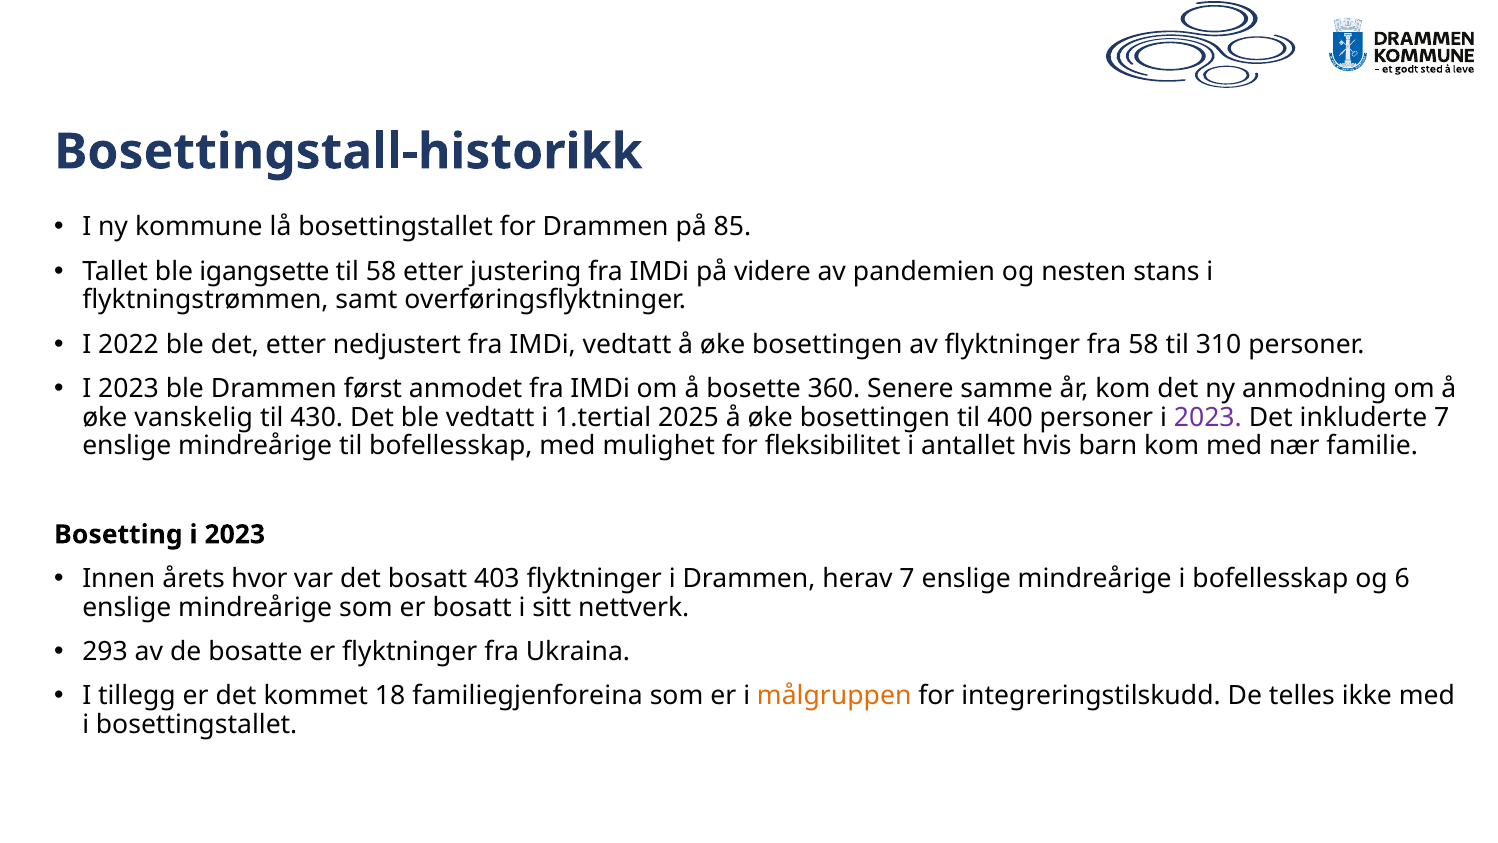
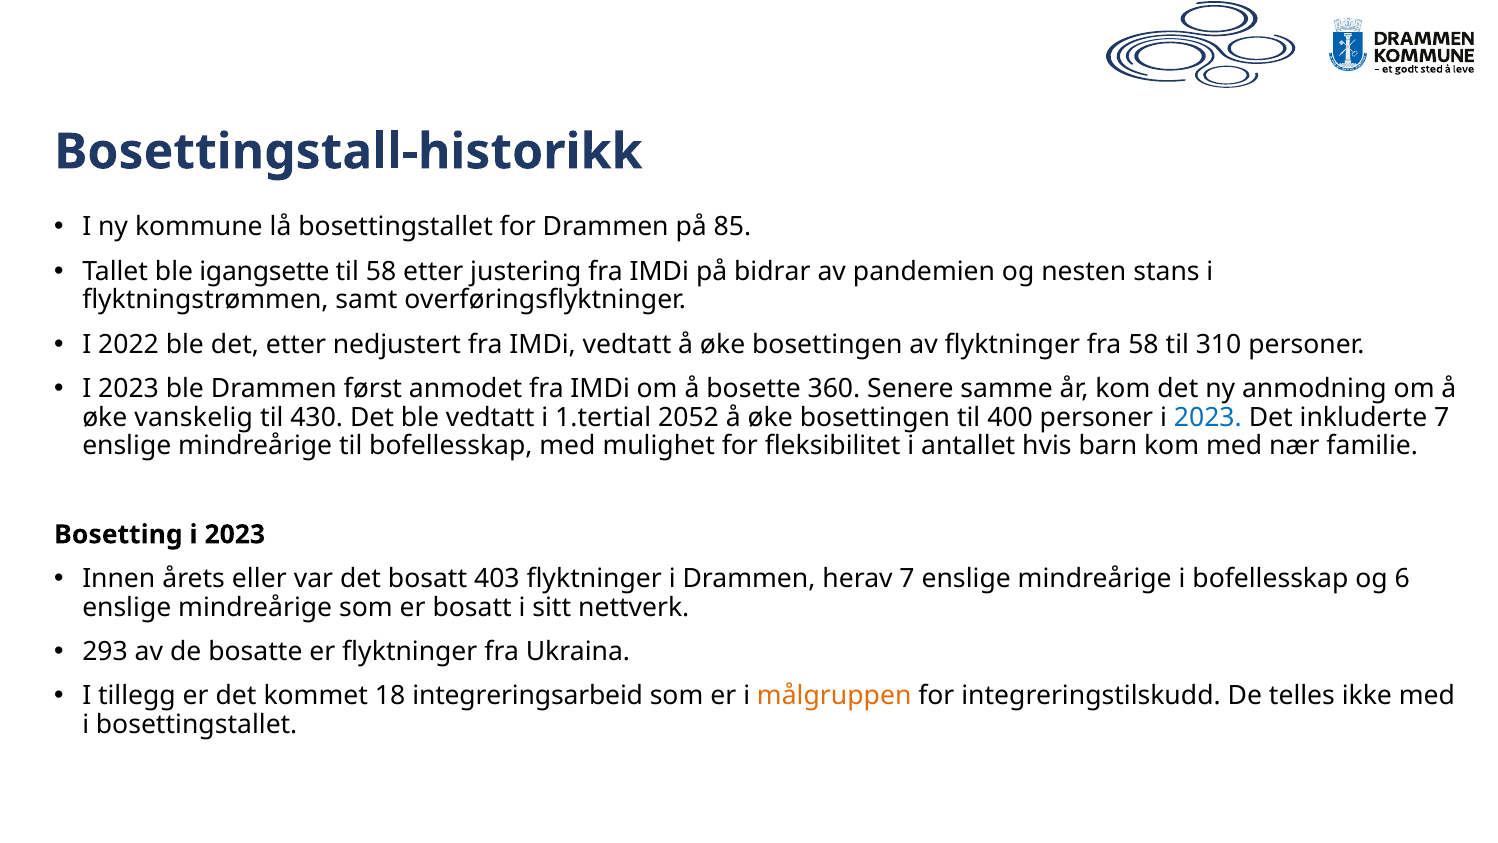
videre: videre -> bidrar (772, 271)
2025: 2025 -> 2052 (689, 417)
2023 colour: purple -> blue (1208, 417)
hvor: hvor -> eller (259, 579)
familiegjenforeina: familiegjenforeina -> integreringsarbeid (528, 696)
